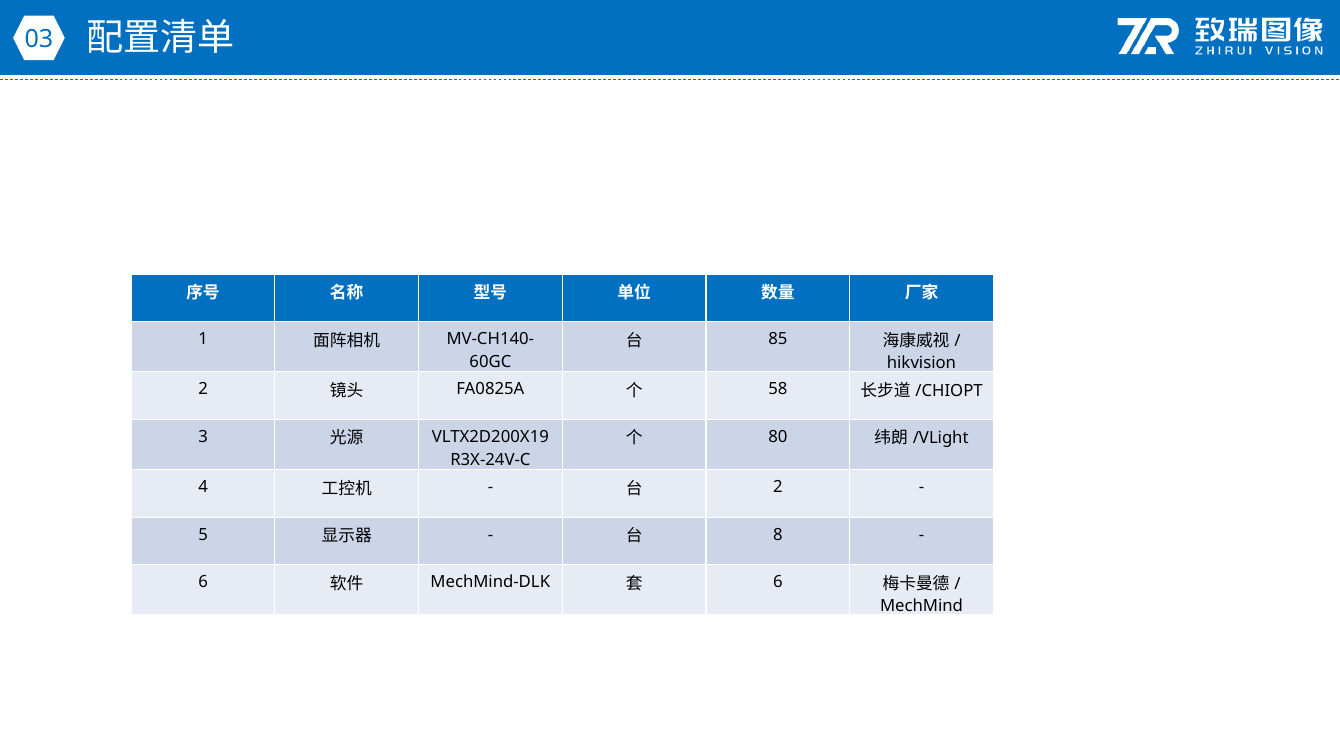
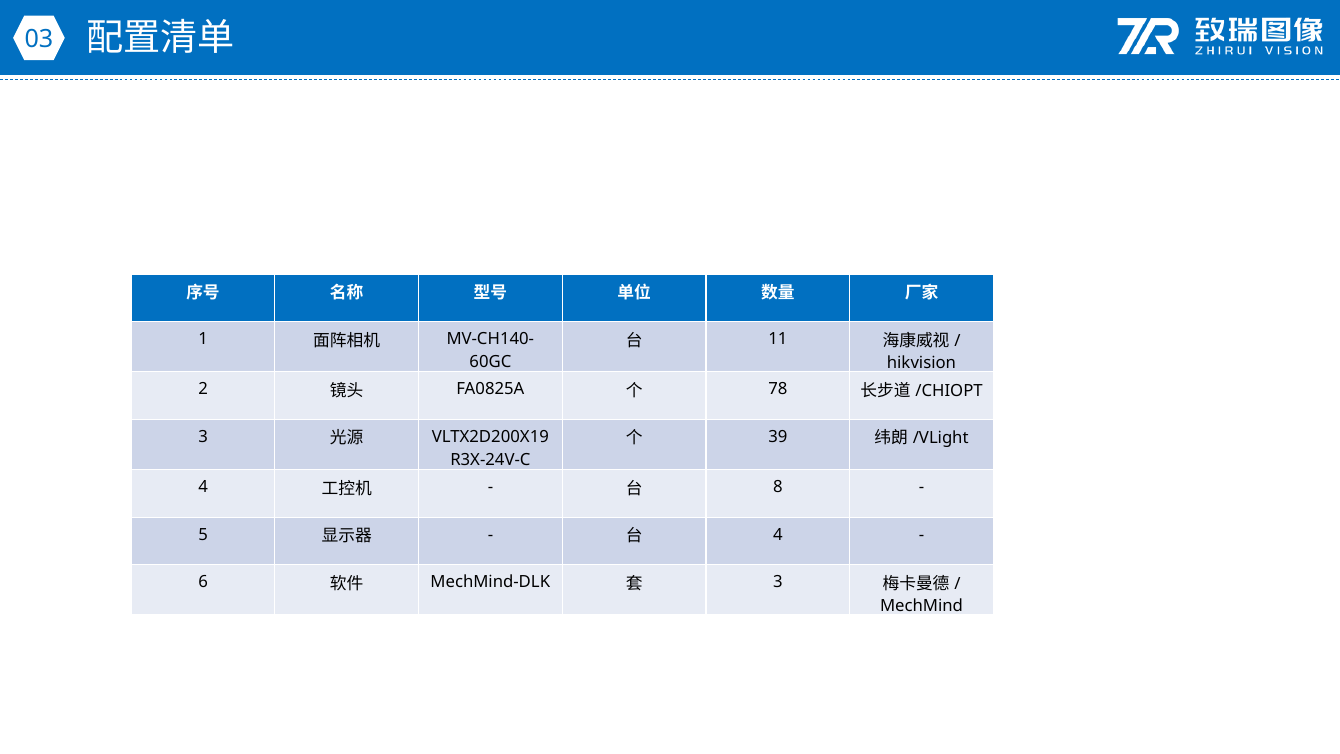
85: 85 -> 11 (778, 339)
58: 58 -> 78 (778, 389)
80: 80 -> 39 (778, 437)
2: 2 -> 8 (778, 487)
8: 8 -> 4 (778, 534)
6: 6 -> 3 (778, 582)
